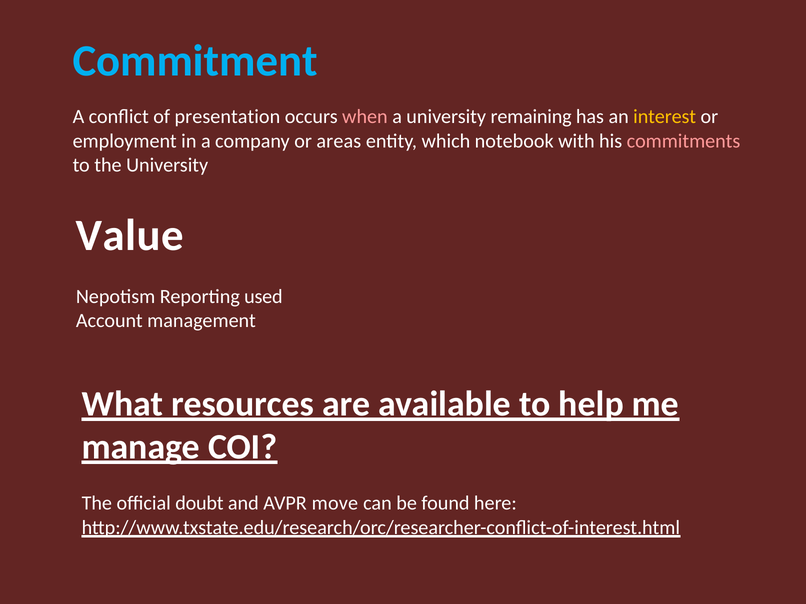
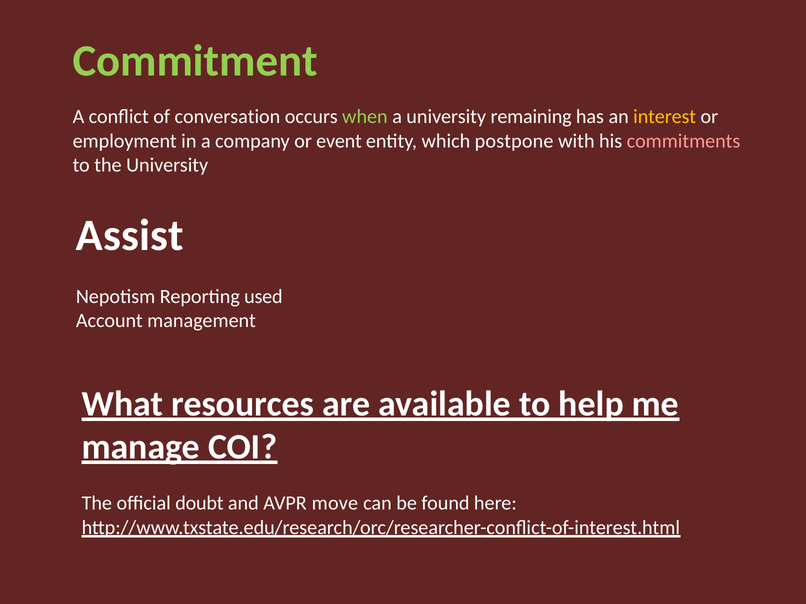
Commitment colour: light blue -> light green (195, 61)
presentation: presentation -> conversation (227, 117)
when colour: pink -> light green (365, 117)
areas: areas -> event (339, 141)
notebook: notebook -> postpone (514, 141)
Value: Value -> Assist (130, 235)
